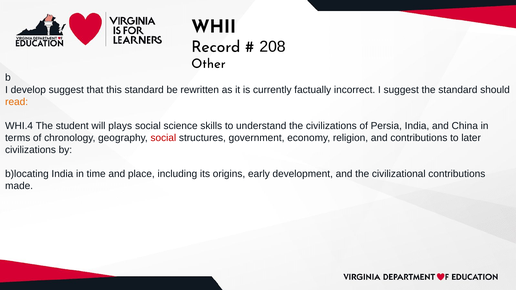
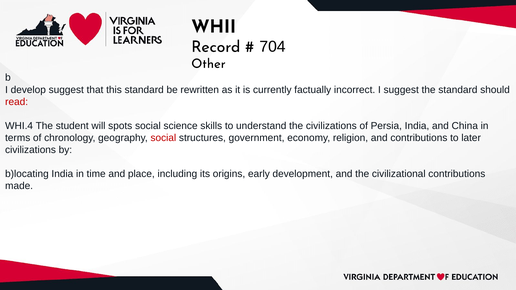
208: 208 -> 704 (272, 47)
read colour: orange -> red (17, 102)
plays: plays -> spots (120, 126)
